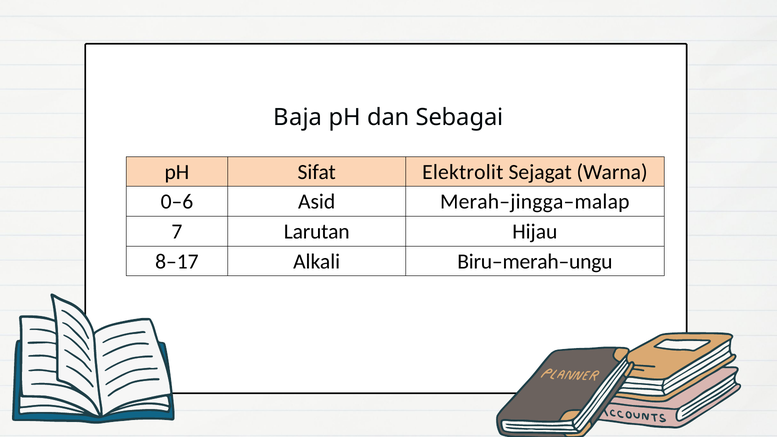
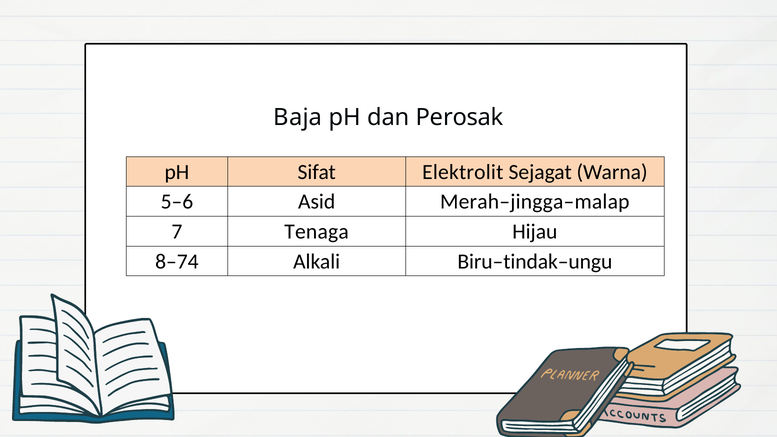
Sebagai: Sebagai -> Perosak (460, 117)
0–6: 0–6 -> 5–6 (177, 202)
Larutan: Larutan -> Tenaga (317, 232)
8–17: 8–17 -> 8–74 (177, 261)
Biru–merah–ungu: Biru–merah–ungu -> Biru–tindak–ungu (535, 261)
